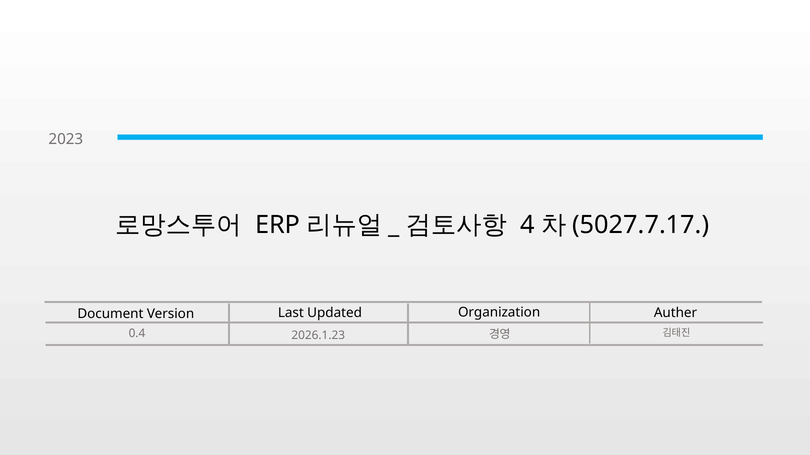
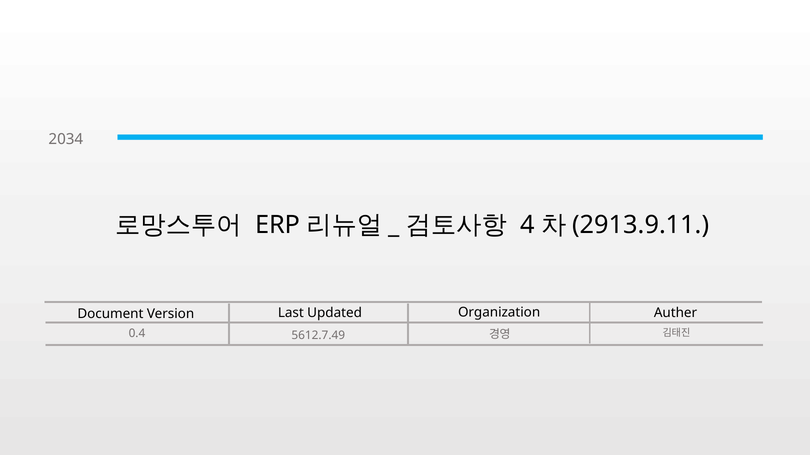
2023: 2023 -> 2034 (66, 140)
5027.7.17: 5027.7.17 -> 2913.9.11 (641, 225)
2026.1.23: 2026.1.23 -> 5612.7.49 (318, 336)
